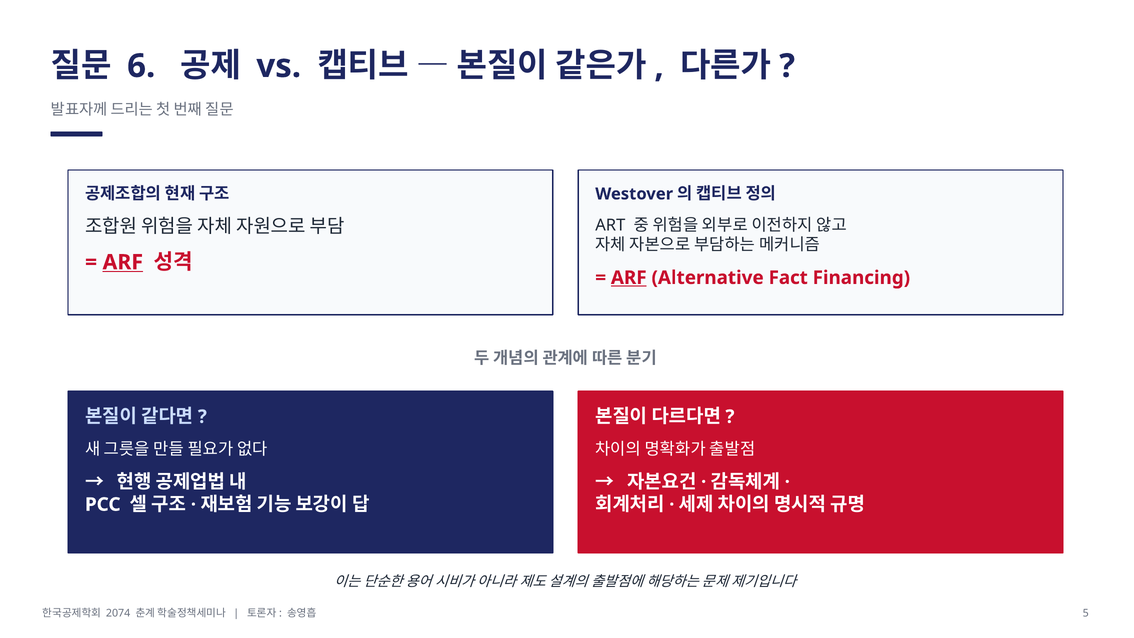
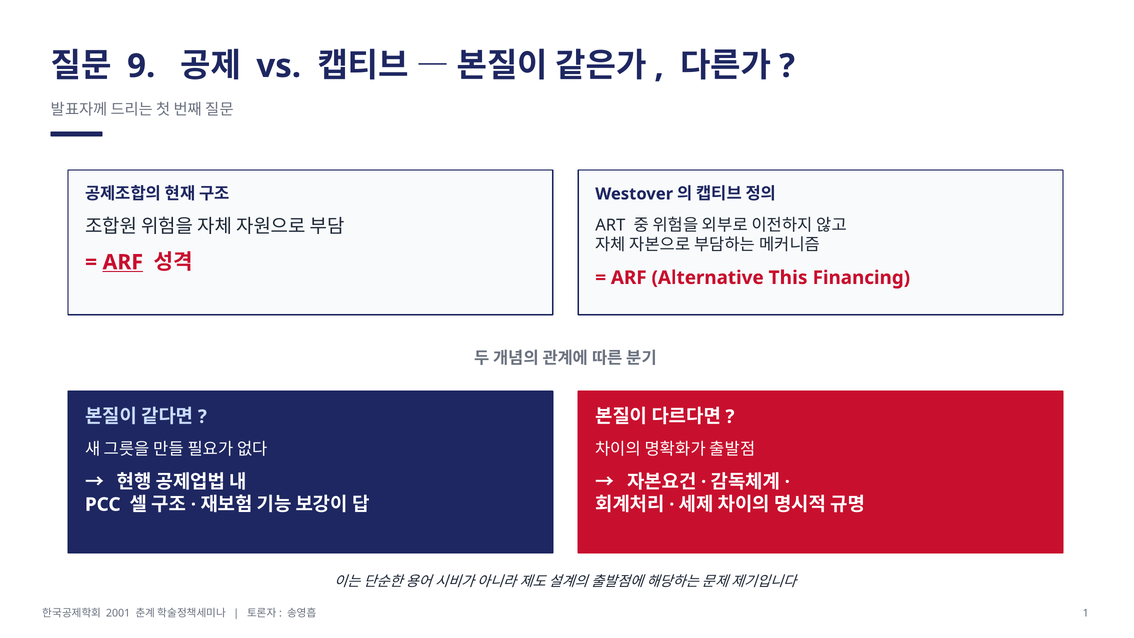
6: 6 -> 9 (141, 66)
ARF underline: present -> none (629, 278)
Fact: Fact -> This (788, 278)
2074: 2074 -> 2001 (118, 613)
5: 5 -> 1 (1086, 613)
